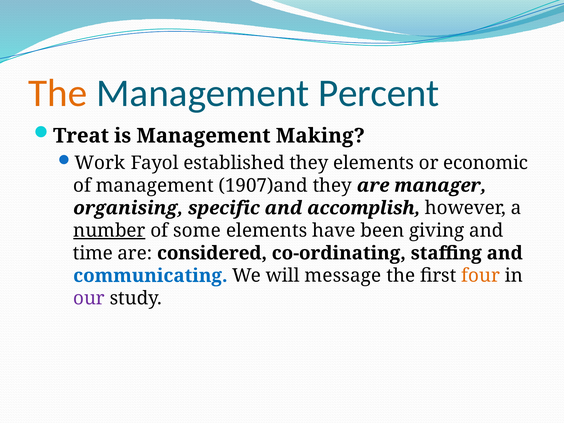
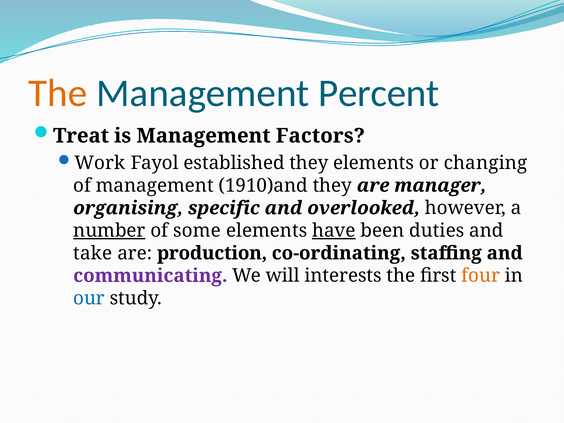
Making: Making -> Factors (320, 136)
economic: economic -> changing (486, 163)
1907)and: 1907)and -> 1910)and (263, 185)
accomplish: accomplish -> overlooked (364, 208)
have underline: none -> present (334, 231)
giving: giving -> duties (437, 231)
time: time -> take (93, 253)
considered: considered -> production (212, 253)
communicating colour: blue -> purple (150, 276)
message: message -> interests (343, 276)
our colour: purple -> blue (89, 298)
